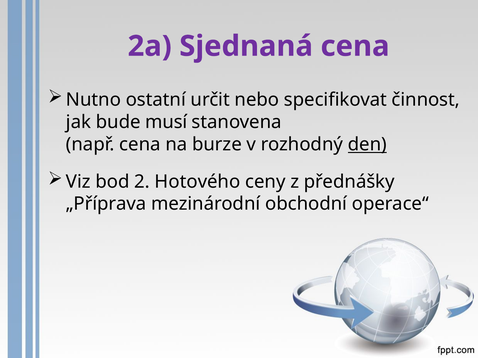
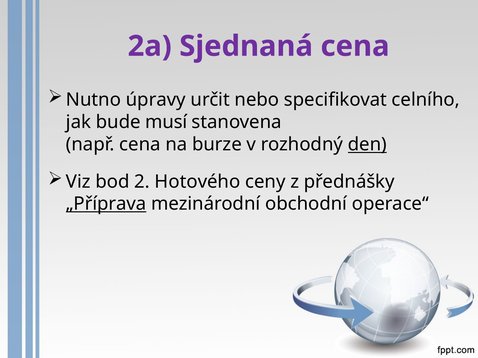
ostatní: ostatní -> úpravy (156, 100)
činnost: činnost -> celního (426, 100)
„Příprava underline: none -> present (106, 204)
